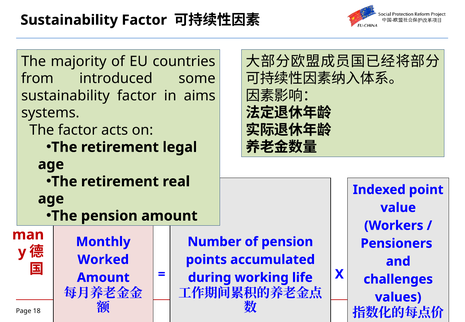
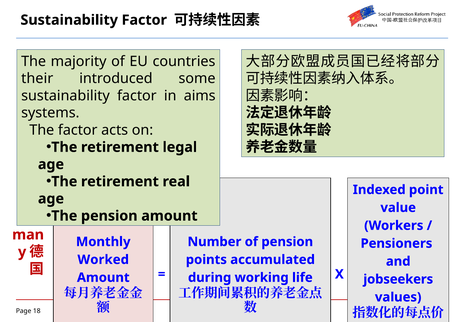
from: from -> their (37, 78)
challenges: challenges -> jobseekers (398, 279)
